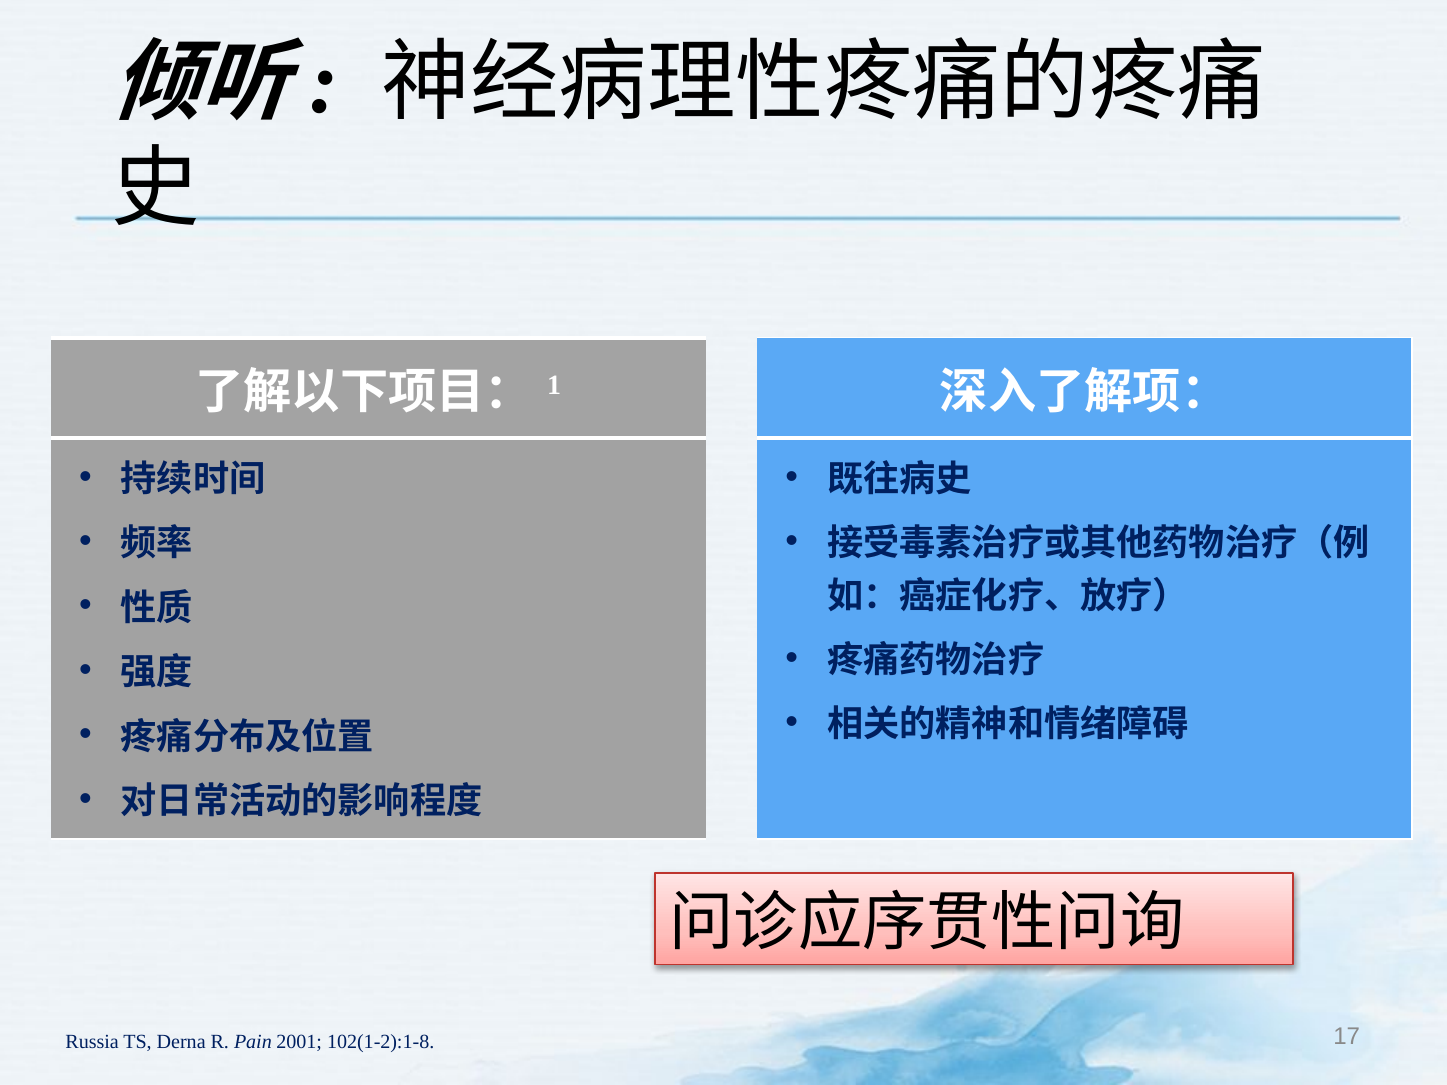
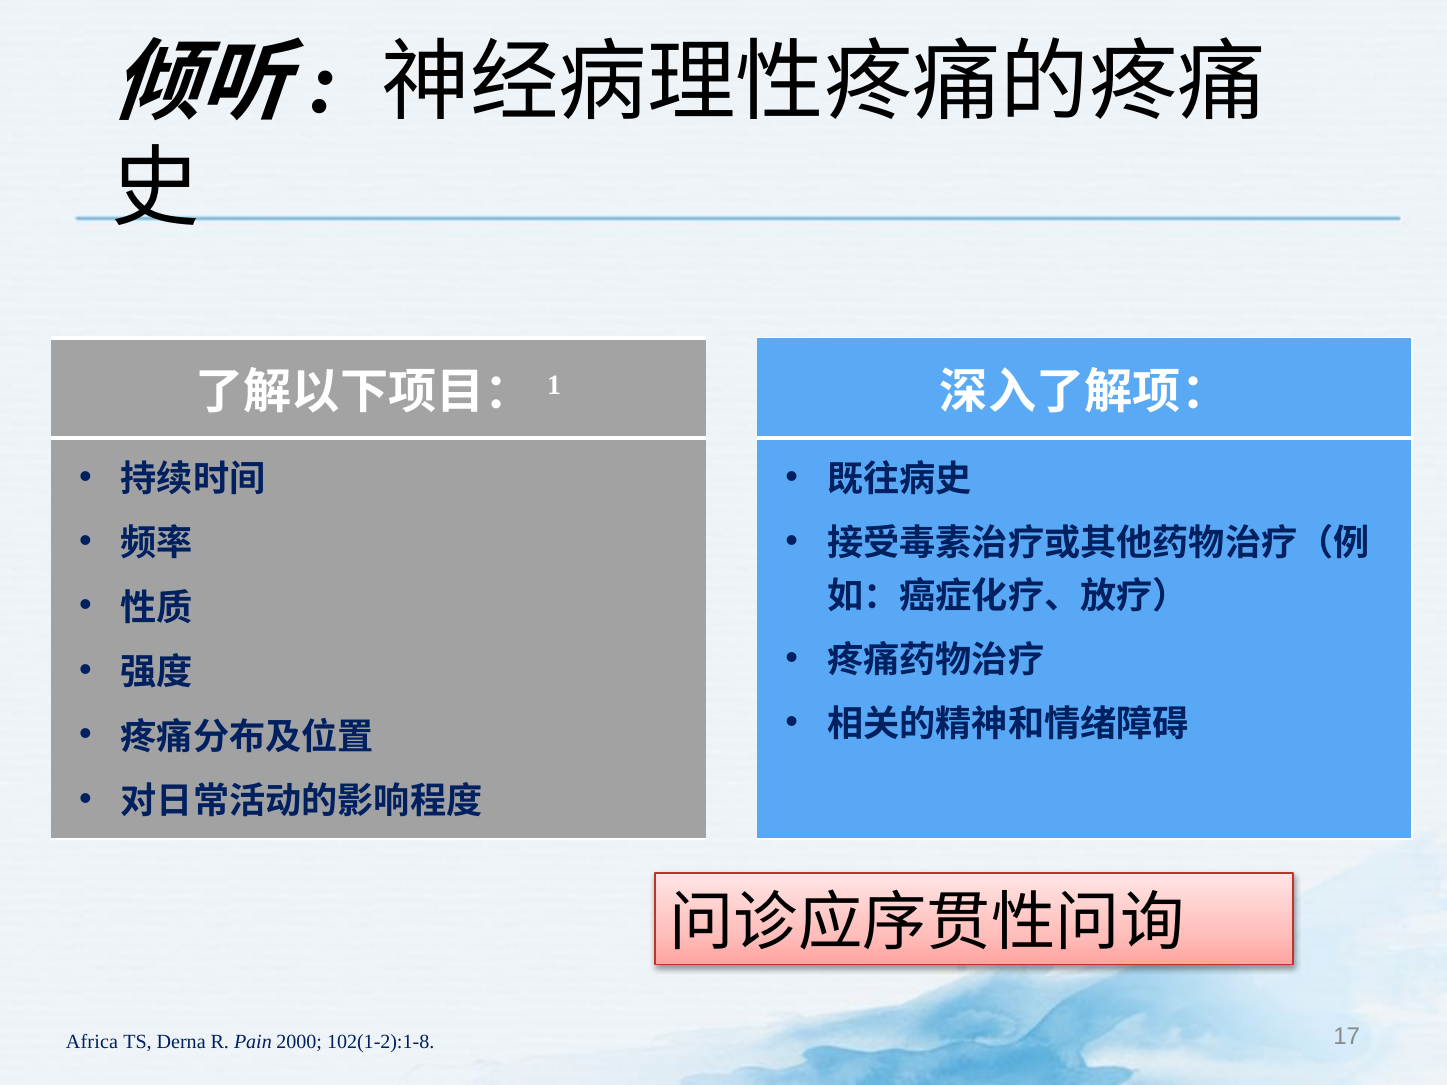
Russia: Russia -> Africa (92, 1042)
2001: 2001 -> 2000 (299, 1042)
